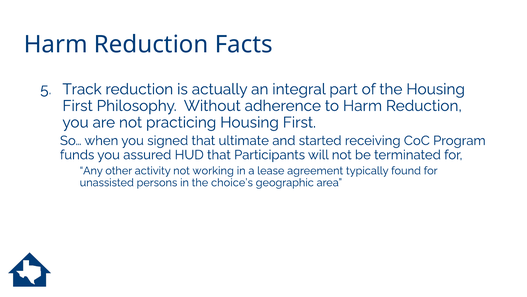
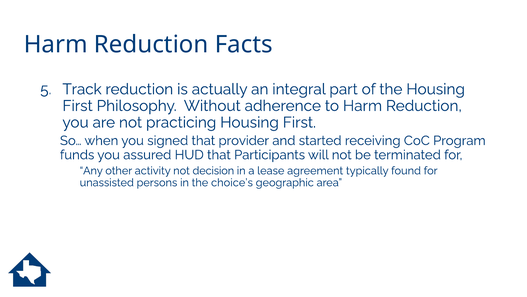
ultimate: ultimate -> provider (244, 140)
working: working -> decision (213, 170)
